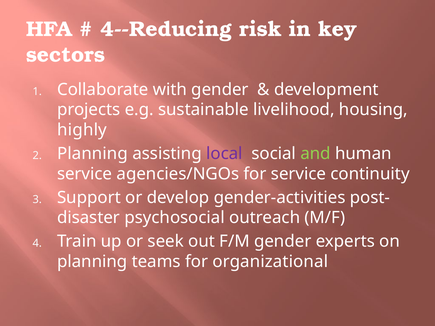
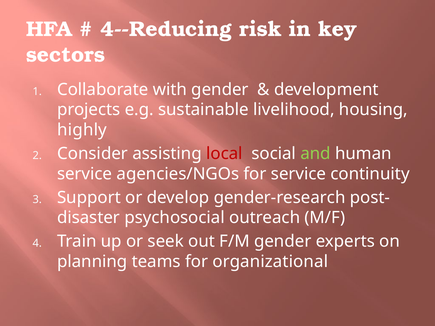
Planning: Planning -> Consider (93, 154)
local colour: purple -> red (224, 154)
gender-activities: gender-activities -> gender-research (280, 198)
